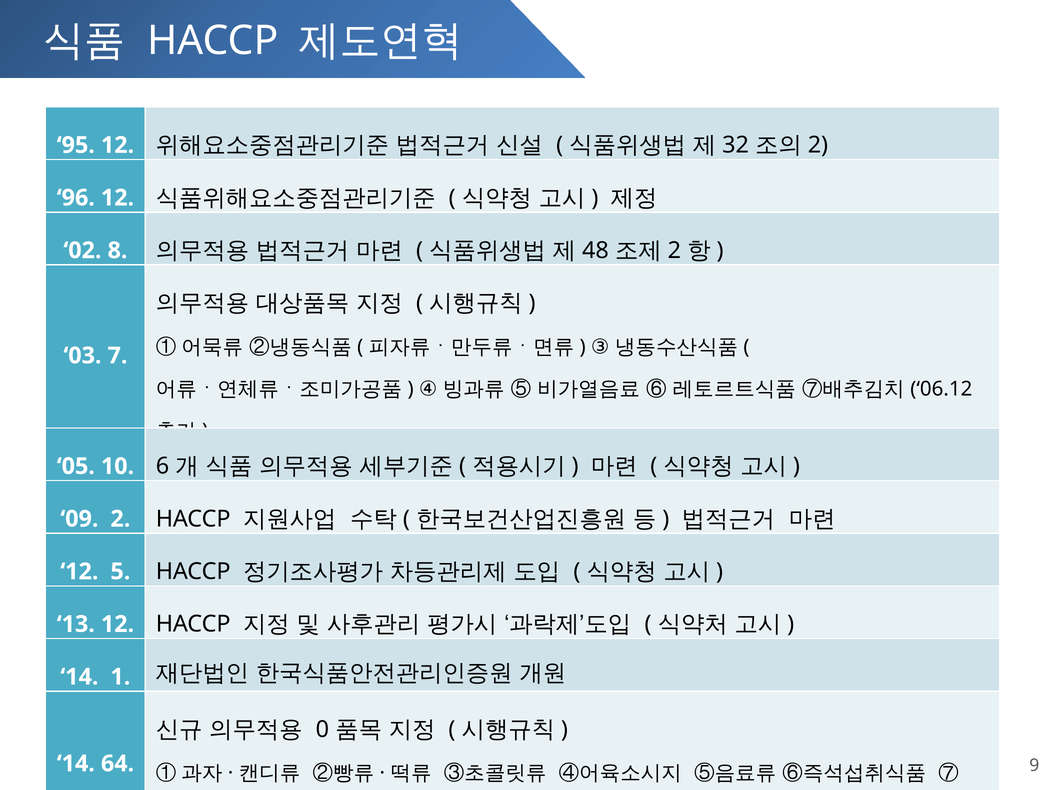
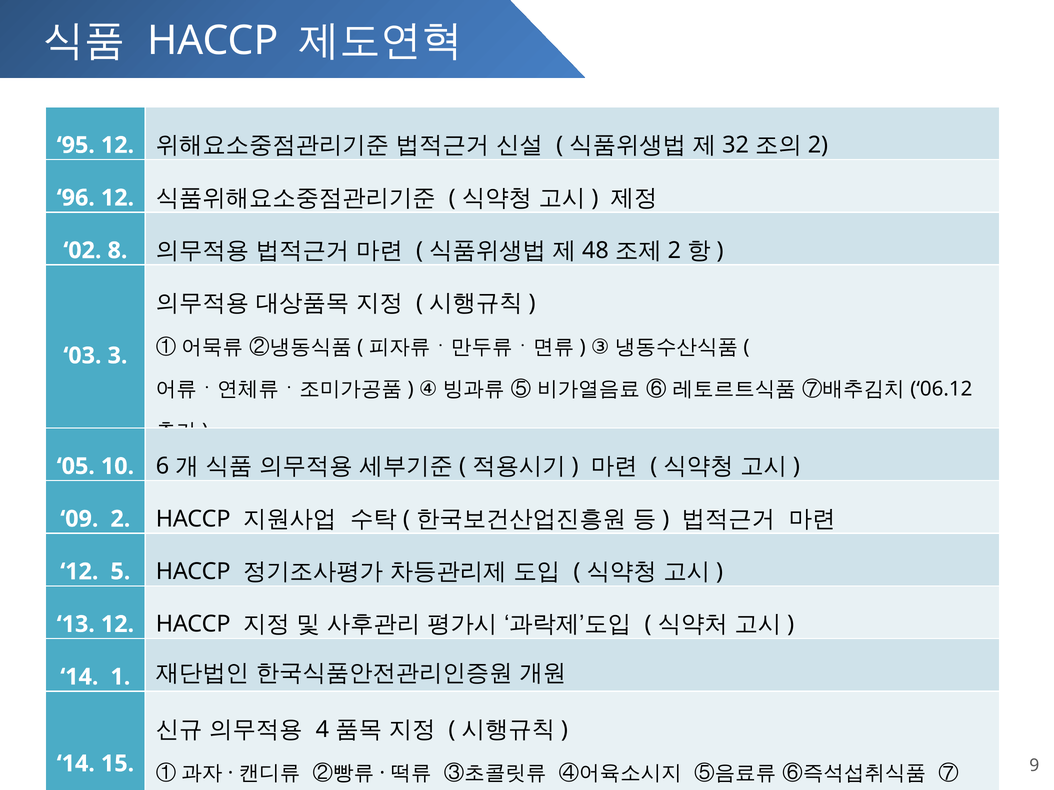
7: 7 -> 3 (118, 356)
0: 0 -> 4 (322, 730)
64: 64 -> 15 (118, 764)
